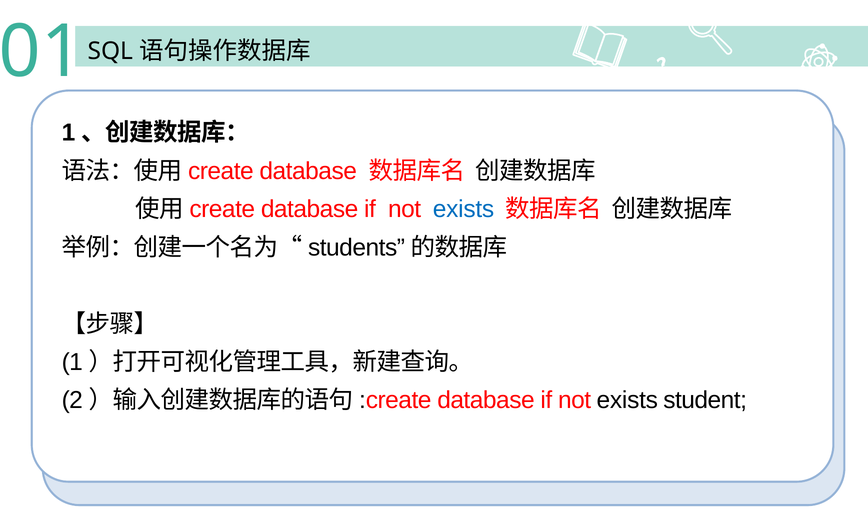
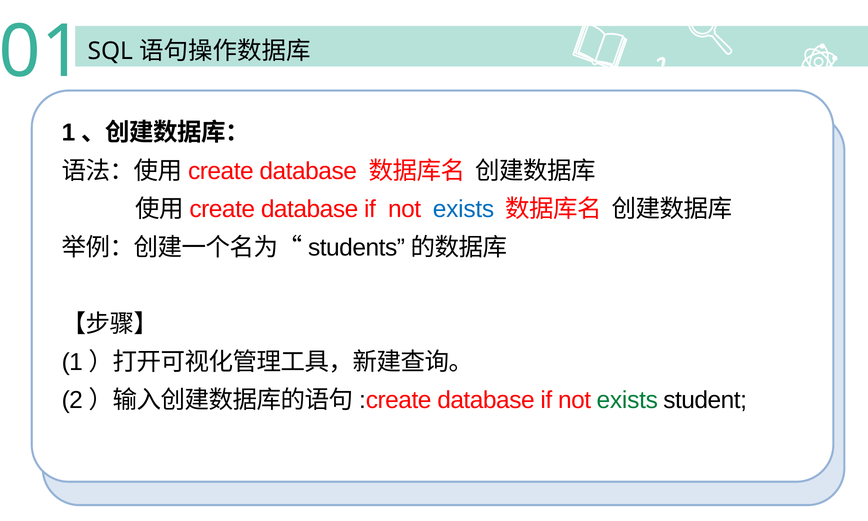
exists colour: black -> green (627, 400)
